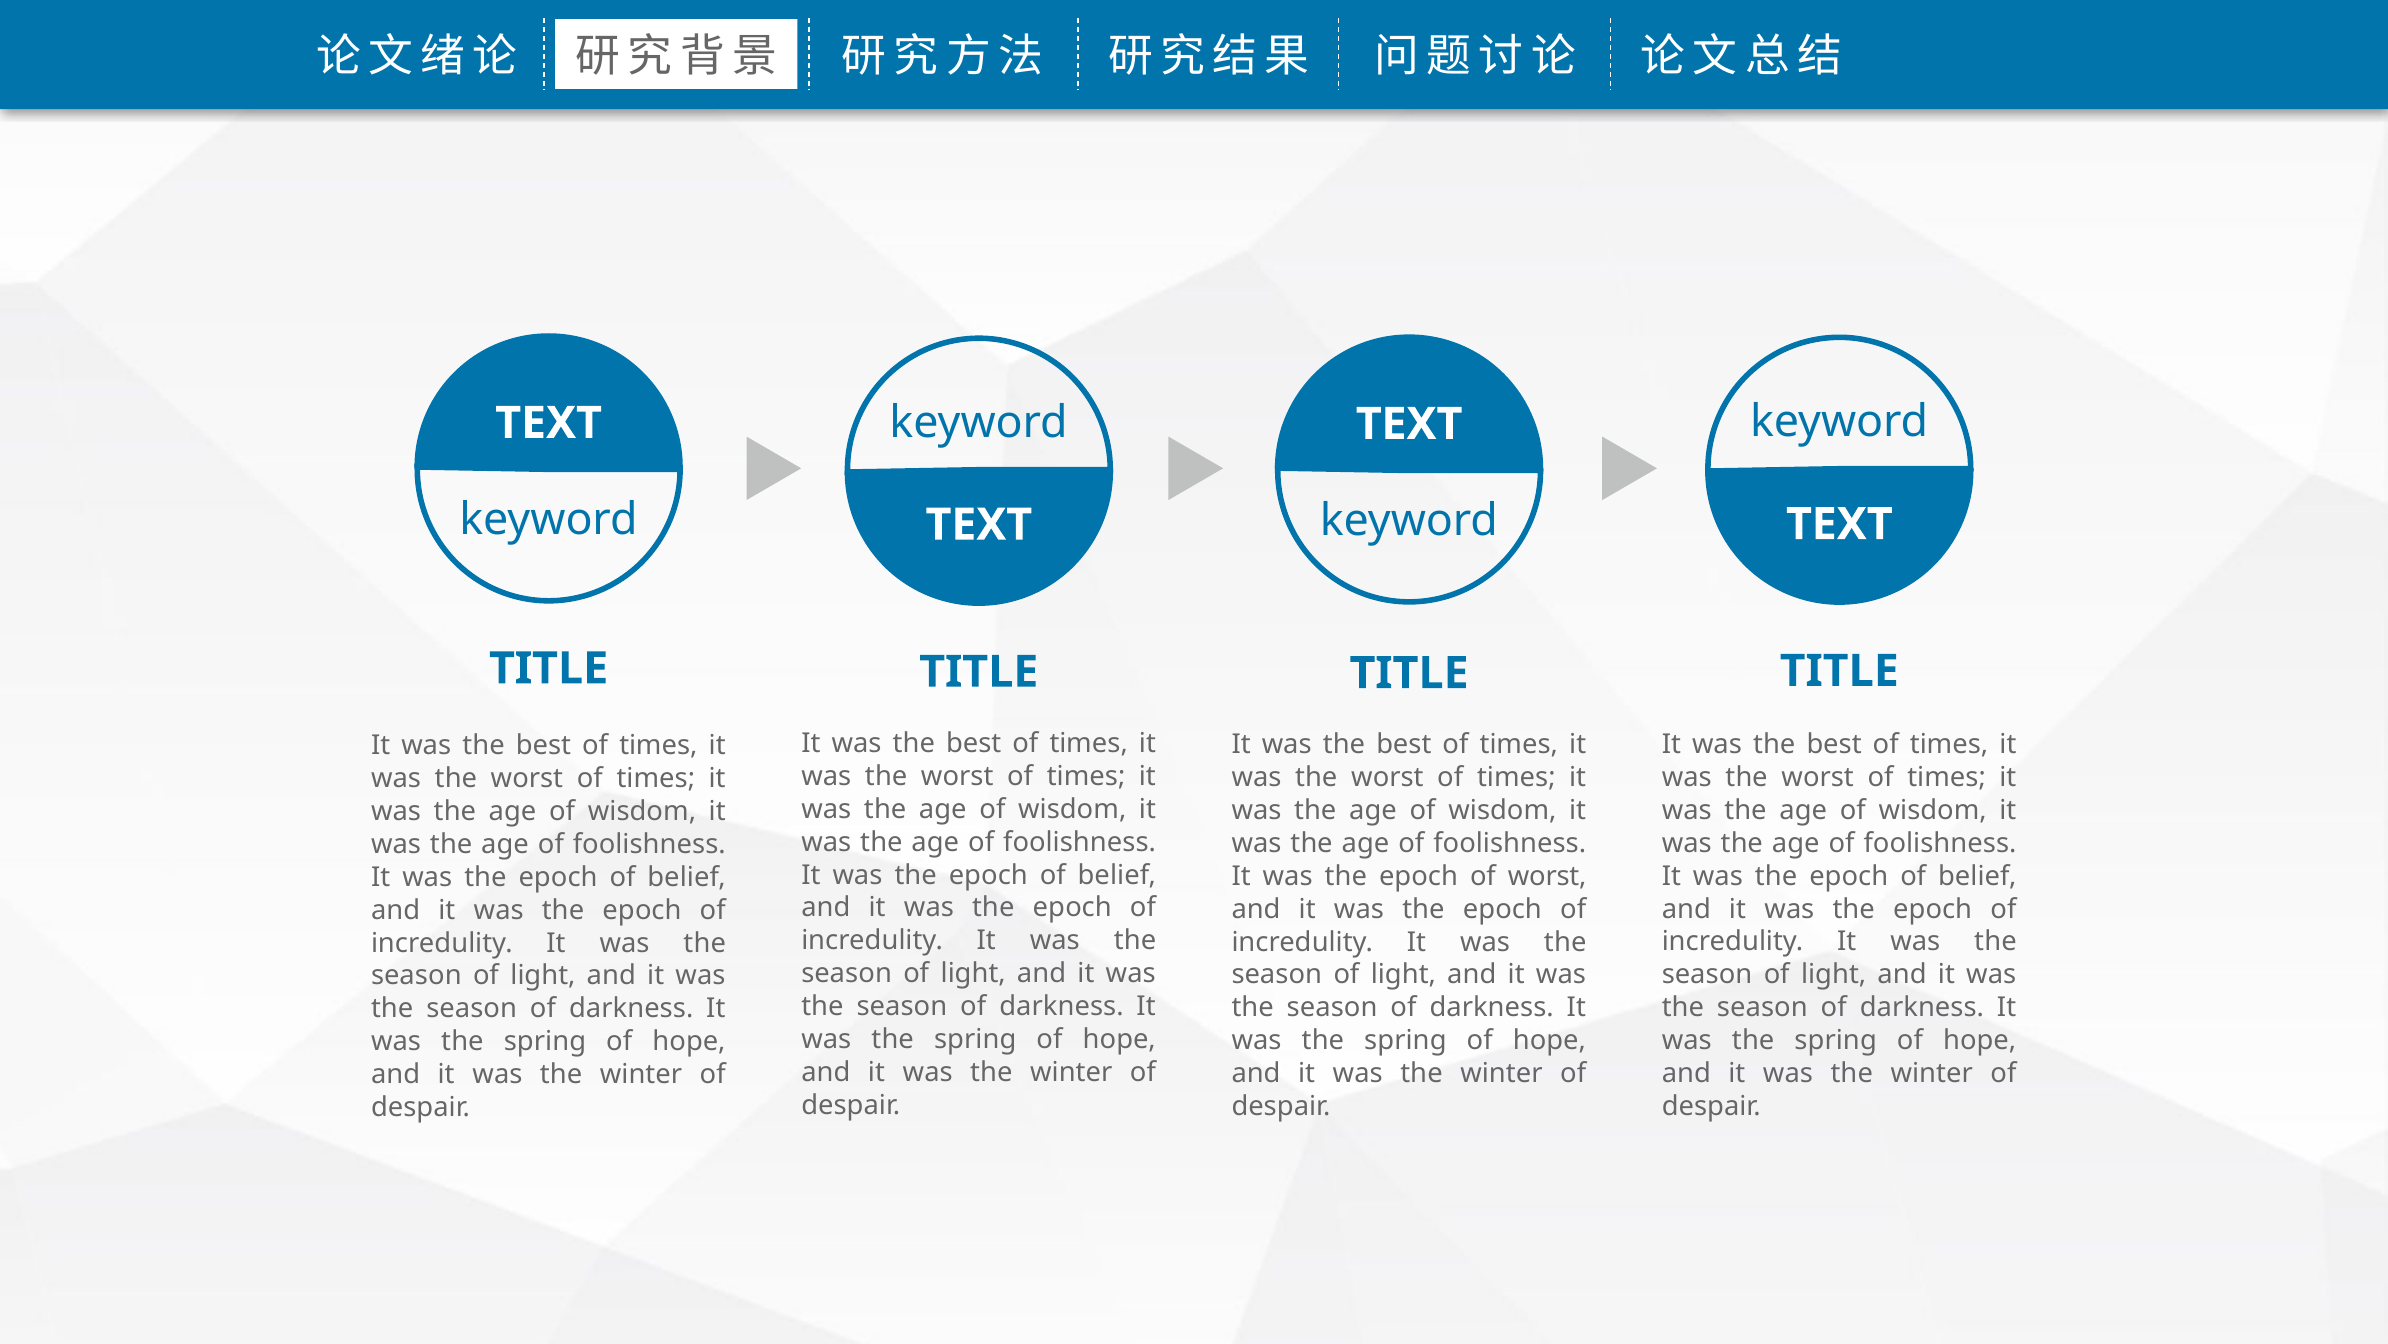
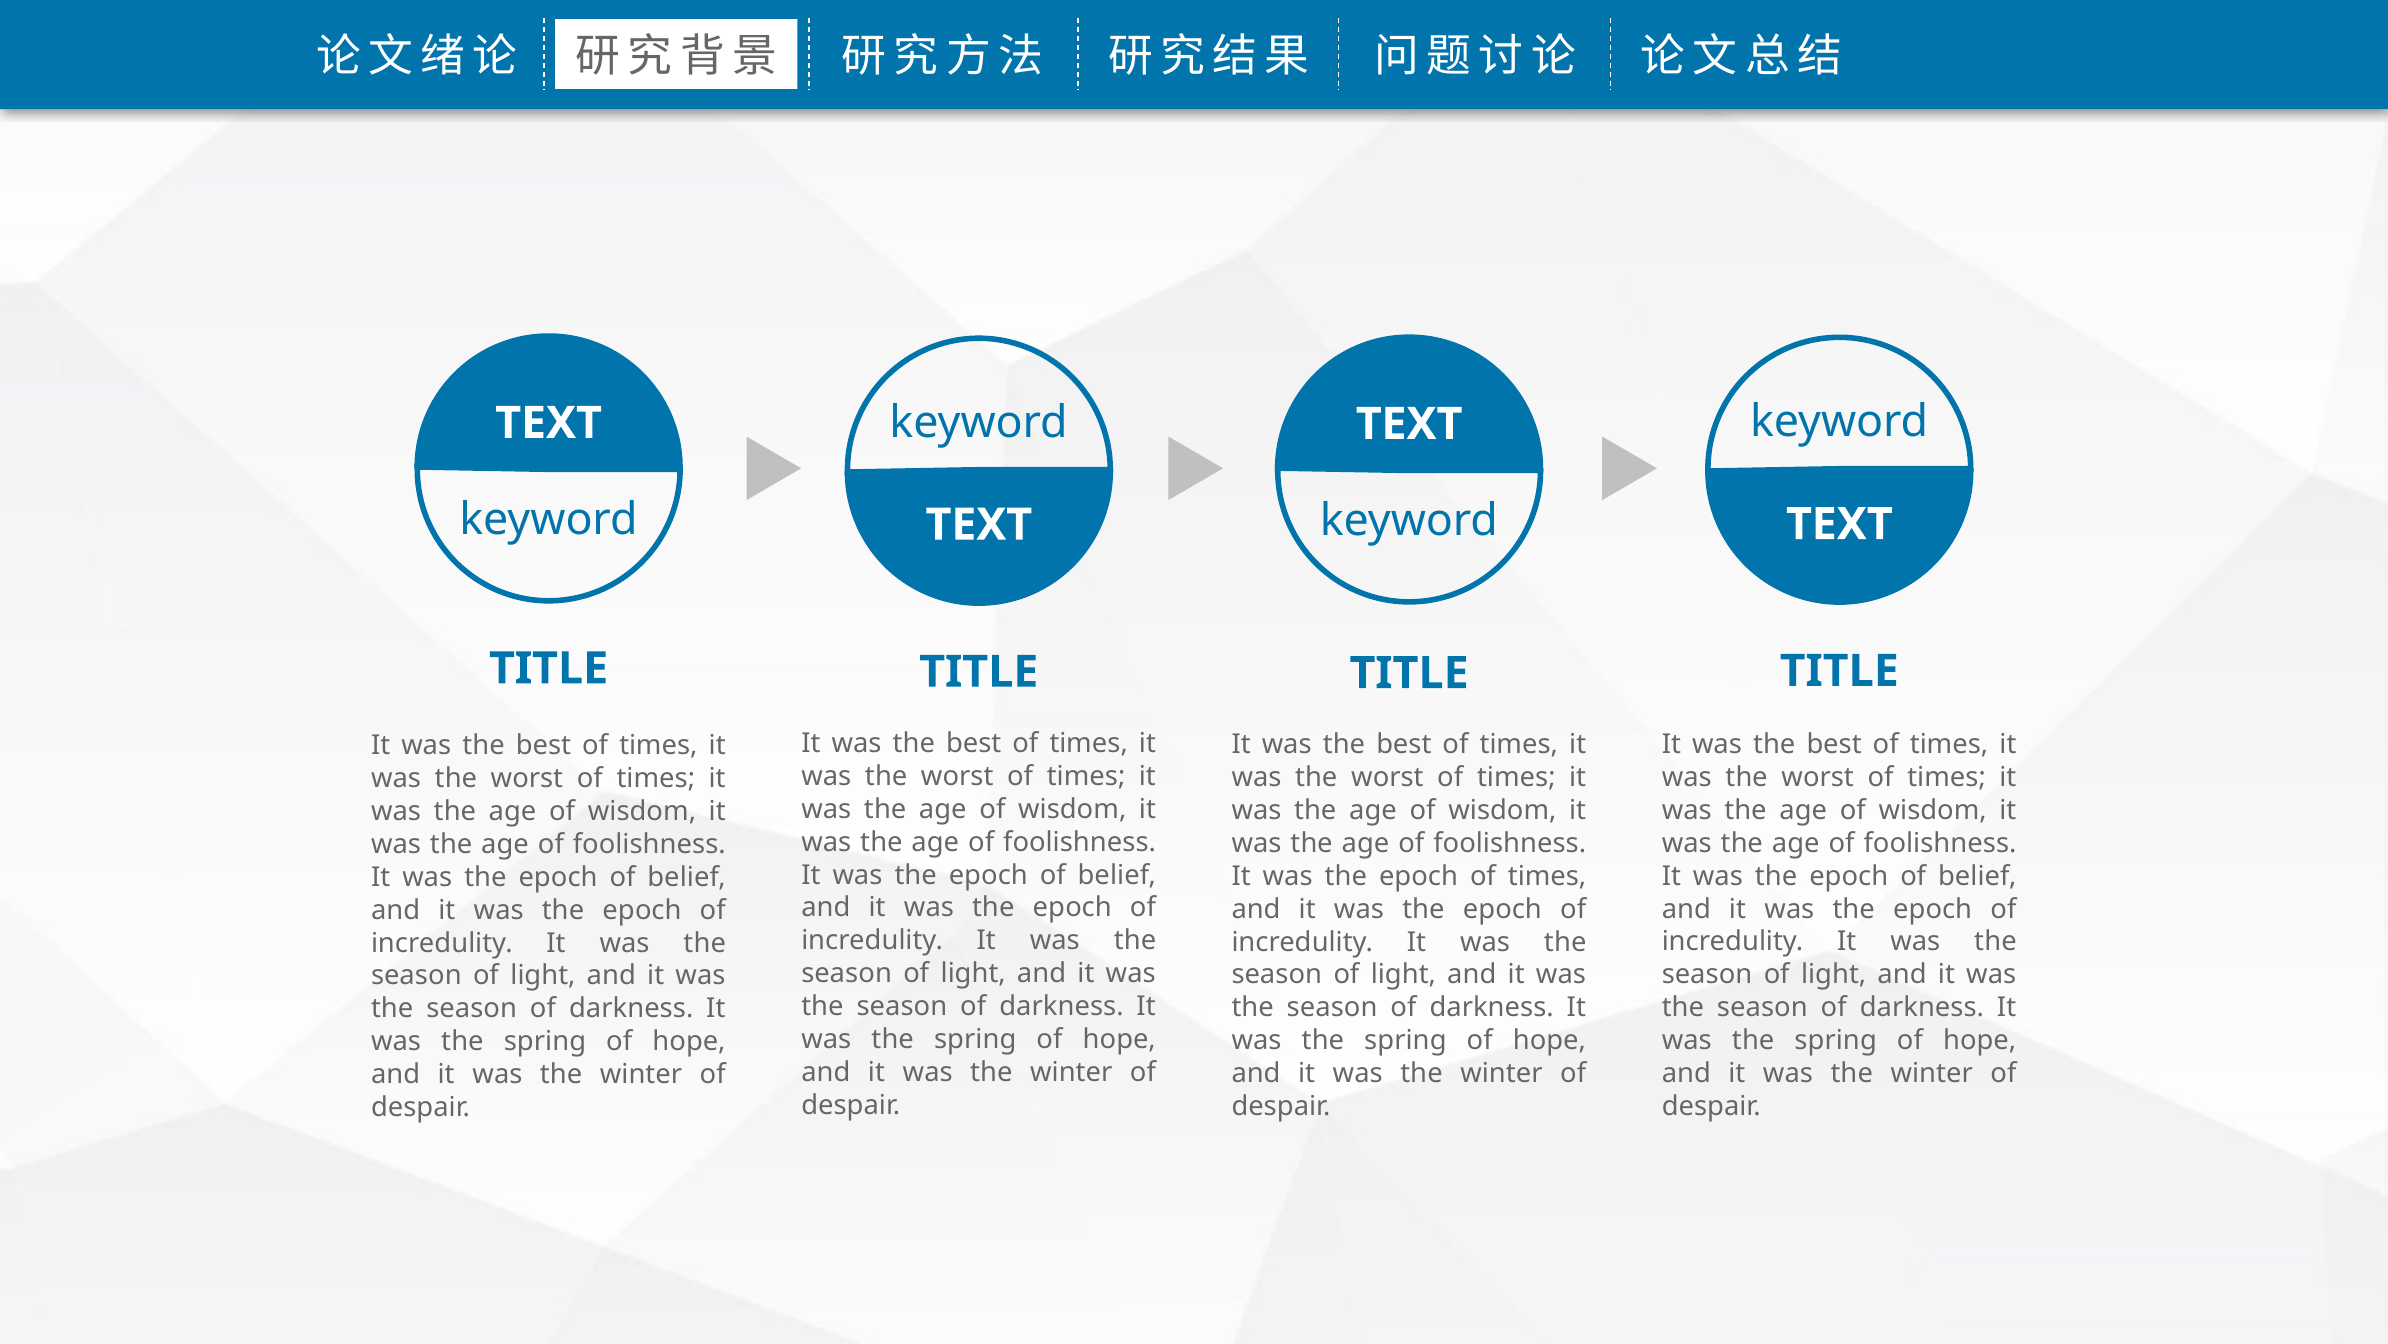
epoch of worst: worst -> times (1547, 876)
